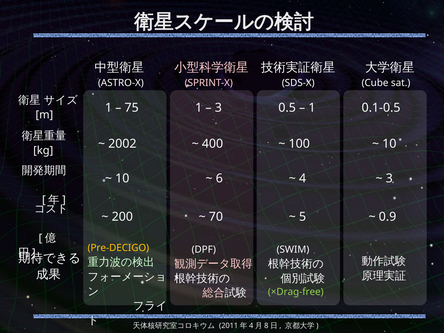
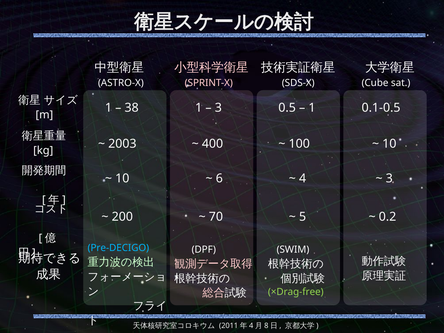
75: 75 -> 38 (132, 108)
2002: 2002 -> 2003 (122, 144)
0.9: 0.9 -> 0.2 (388, 217)
Pre-DECIGO colour: yellow -> light blue (118, 248)
